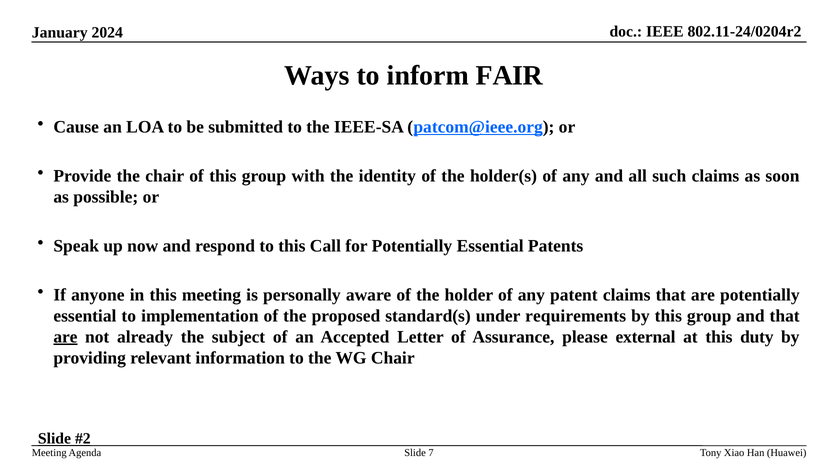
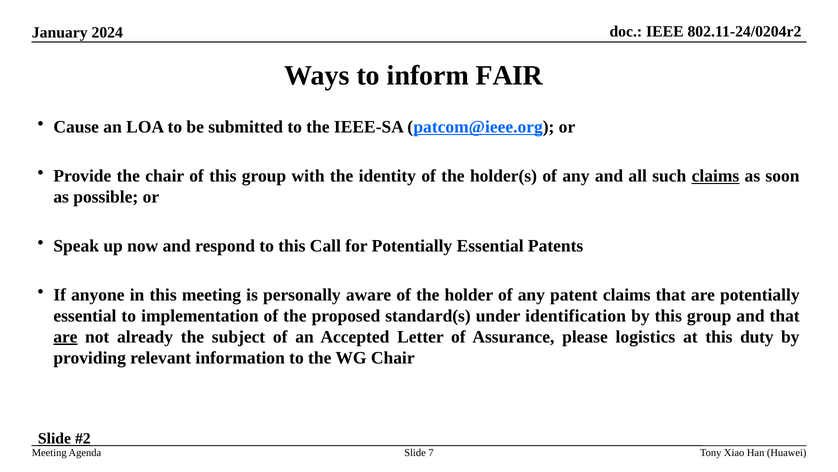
claims underline: none -> present (715, 176)
requirements: requirements -> identification (576, 315)
external: external -> logistics (645, 336)
